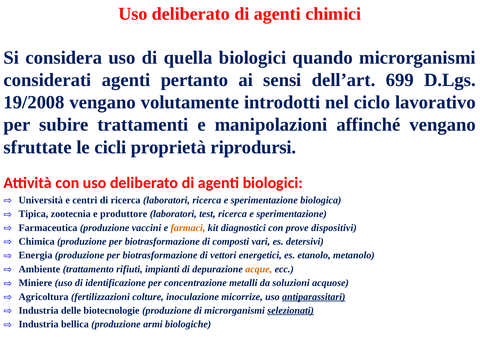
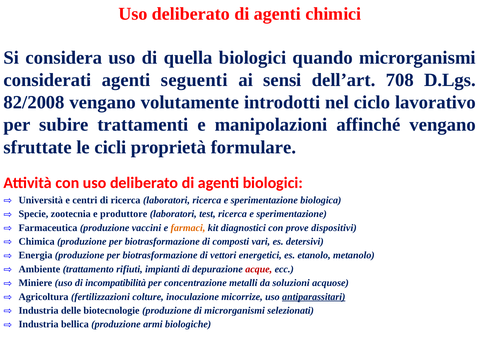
pertanto: pertanto -> seguenti (194, 80)
699: 699 -> 708 (400, 80)
19/2008: 19/2008 -> 82/2008 (34, 102)
riprodursi: riprodursi -> formulare (253, 147)
Tipica: Tipica -> Specie (33, 214)
acque colour: orange -> red (259, 269)
identificazione: identificazione -> incompatibilità (116, 283)
selezionati underline: present -> none (291, 310)
